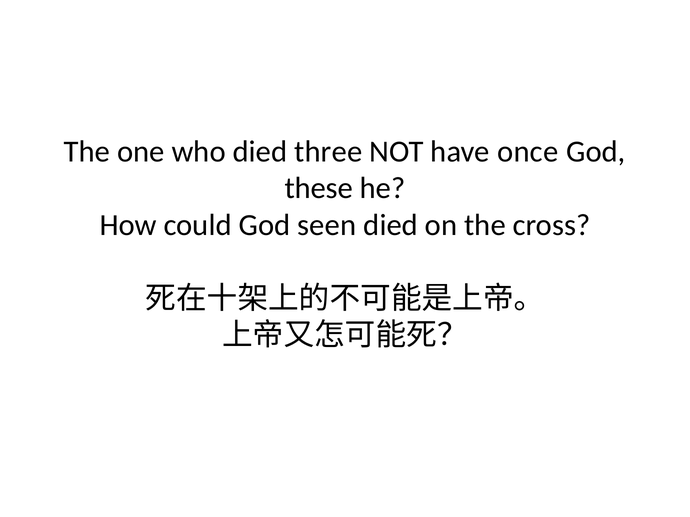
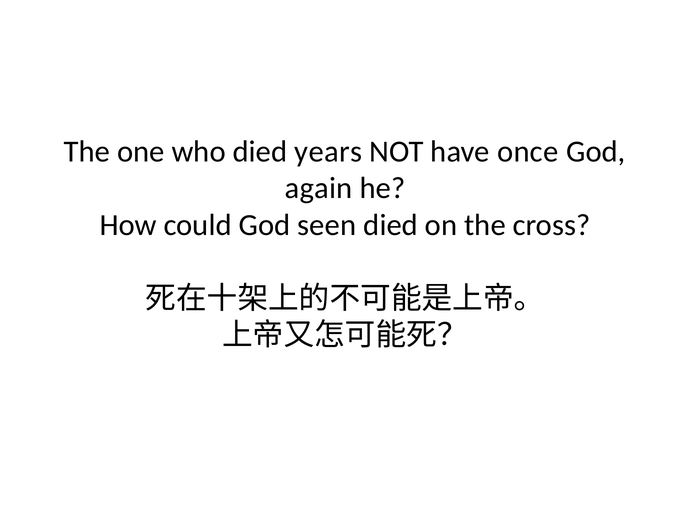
three: three -> years (328, 152)
these: these -> again (319, 188)
